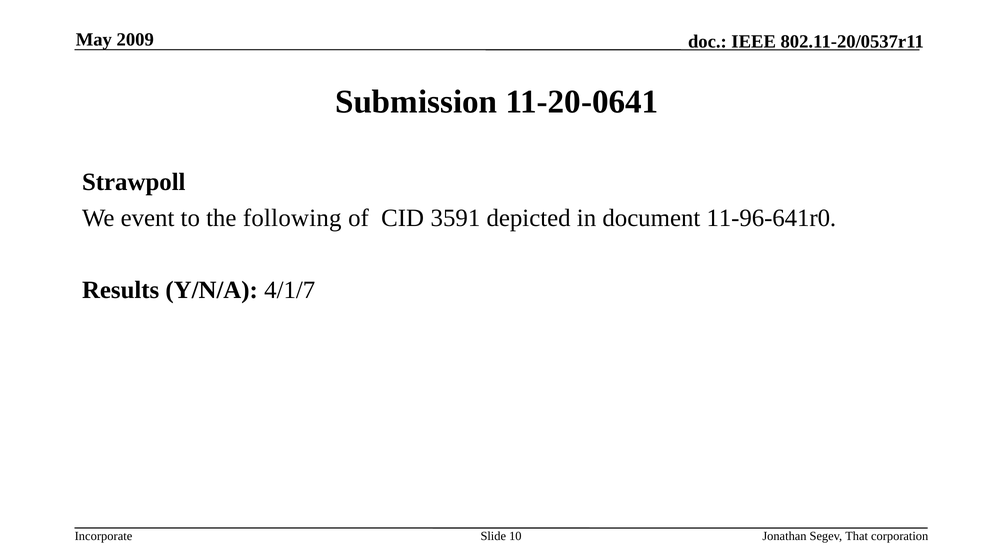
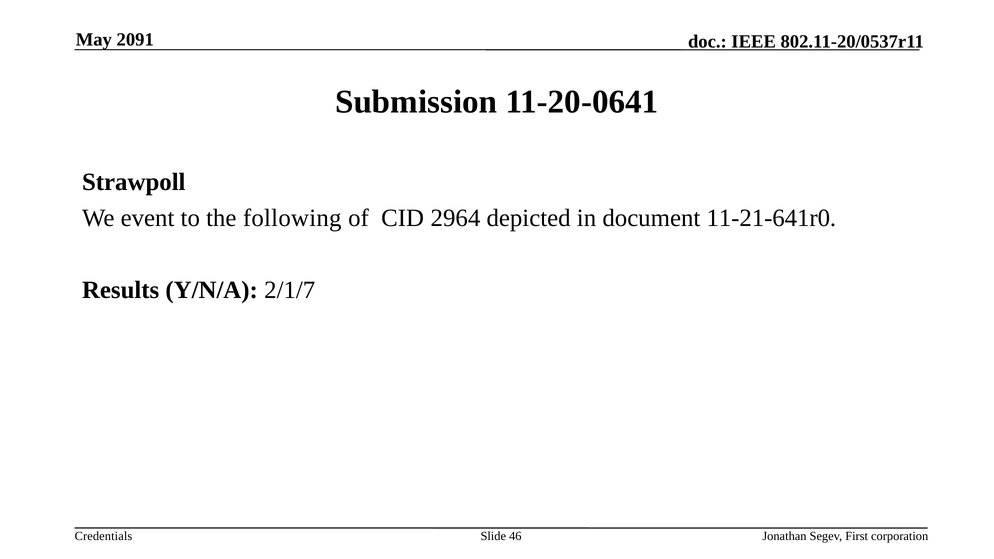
2009: 2009 -> 2091 (135, 40)
3591: 3591 -> 2964 (455, 218)
11-96-641r0: 11-96-641r0 -> 11-21-641r0 (771, 218)
4/1/7: 4/1/7 -> 2/1/7 (290, 290)
Incorporate: Incorporate -> Credentials (103, 536)
10: 10 -> 46 (515, 536)
That: That -> First (857, 536)
